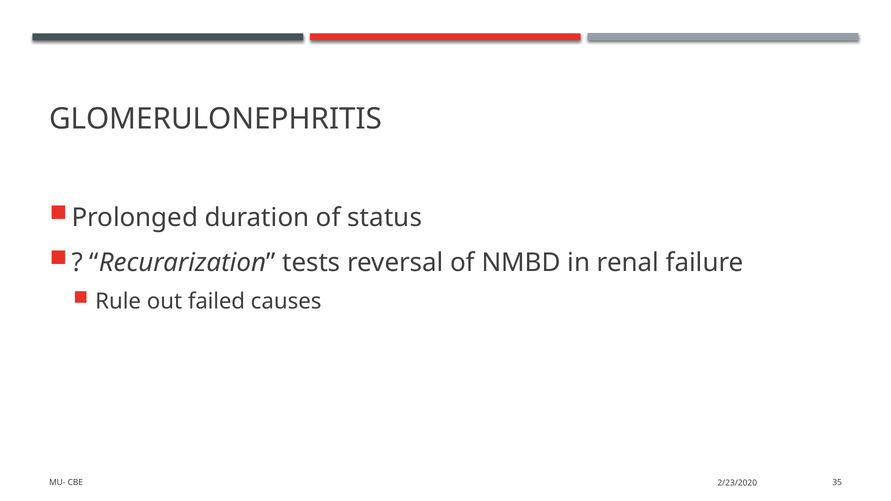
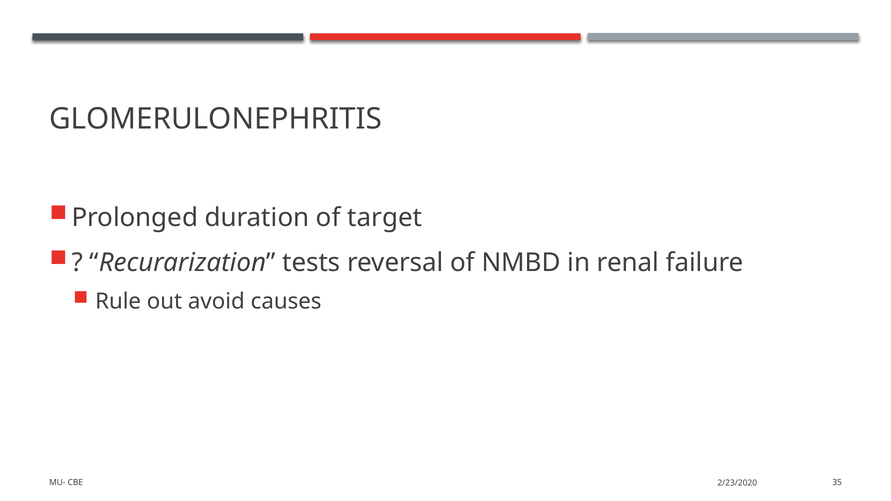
status: status -> target (385, 218)
failed: failed -> avoid (216, 301)
